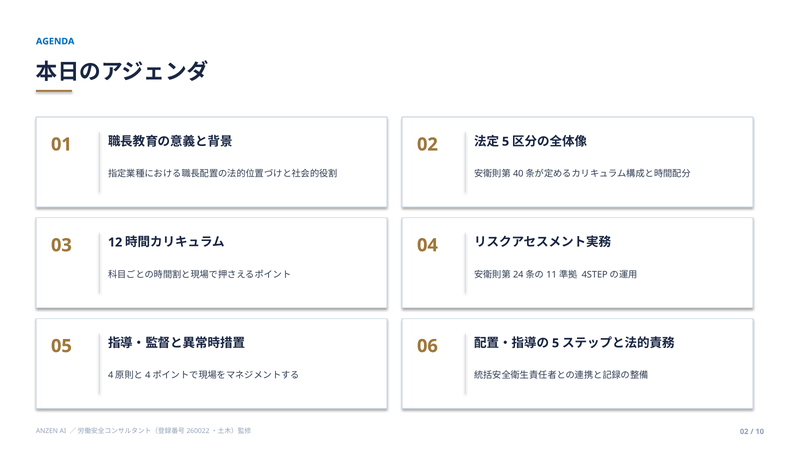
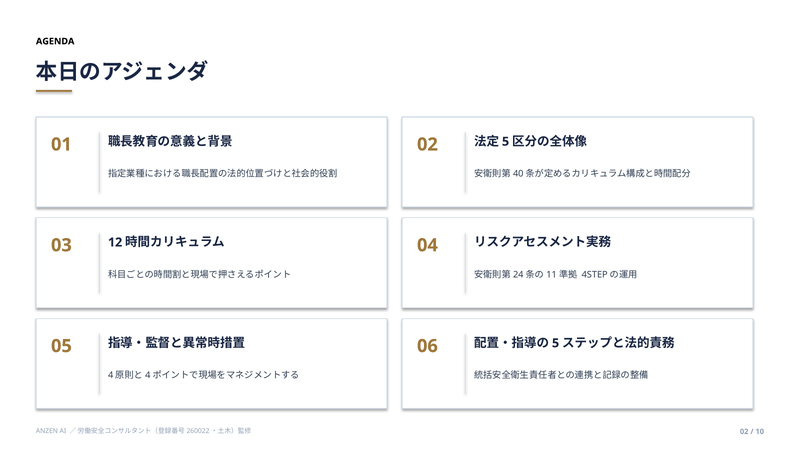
AGENDA colour: blue -> black (55, 41)
